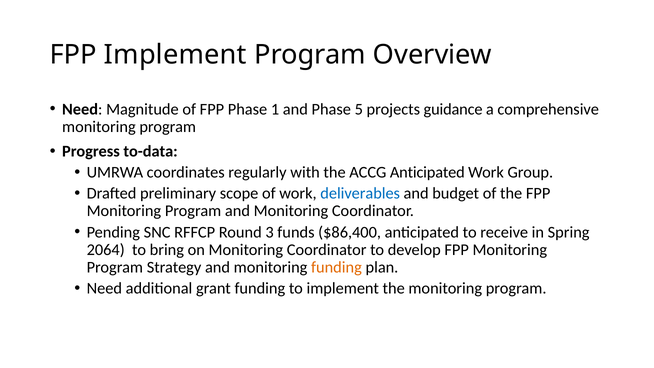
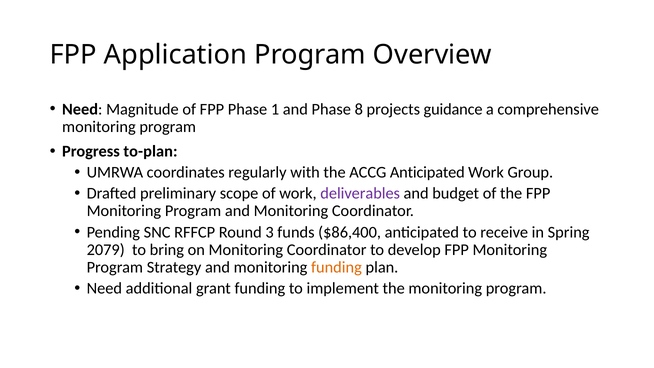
FPP Implement: Implement -> Application (175, 55)
5: 5 -> 8 (359, 109)
to-data: to-data -> to-plan (151, 151)
deliverables colour: blue -> purple (360, 193)
2064: 2064 -> 2079 (106, 250)
